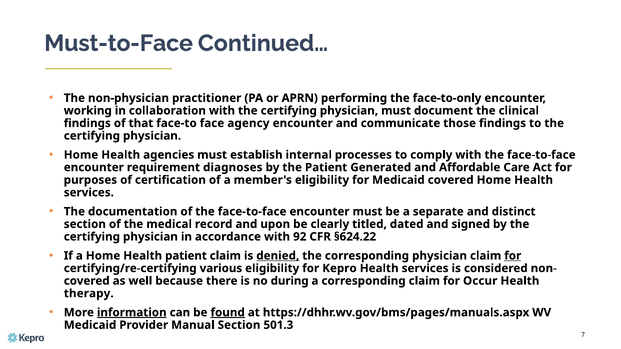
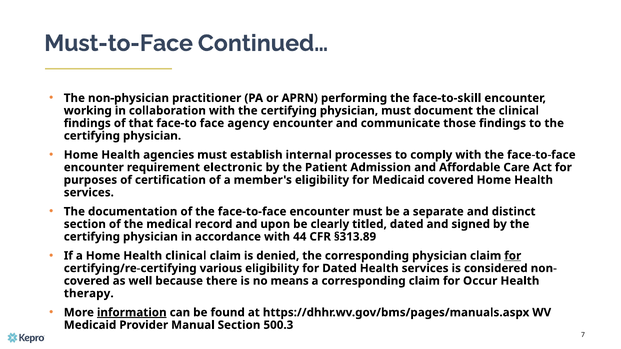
face-to-only: face-to-only -> face-to-skill (447, 98)
diagnoses: diagnoses -> electronic (233, 168)
Generated: Generated -> Admission (381, 168)
92: 92 -> 44 (300, 237)
§624.22: §624.22 -> §313.89 (355, 237)
Health patient: patient -> clinical (186, 256)
denied underline: present -> none (278, 256)
for Kepro: Kepro -> Dated (340, 269)
during: during -> means (290, 281)
found underline: present -> none (228, 313)
501.3: 501.3 -> 500.3 (278, 325)
